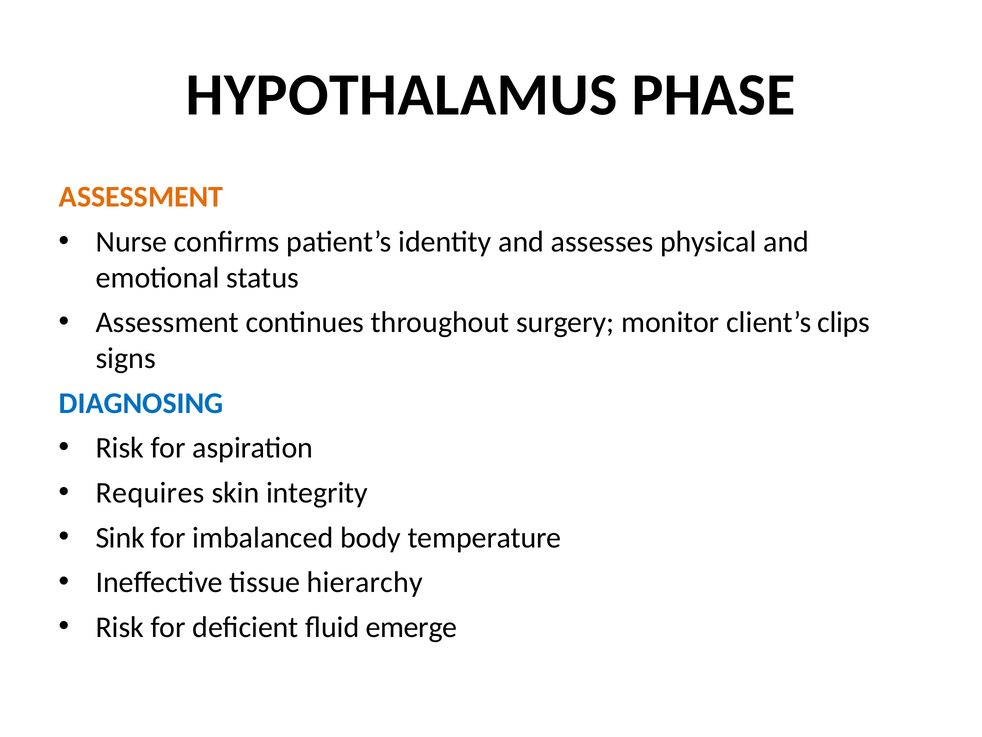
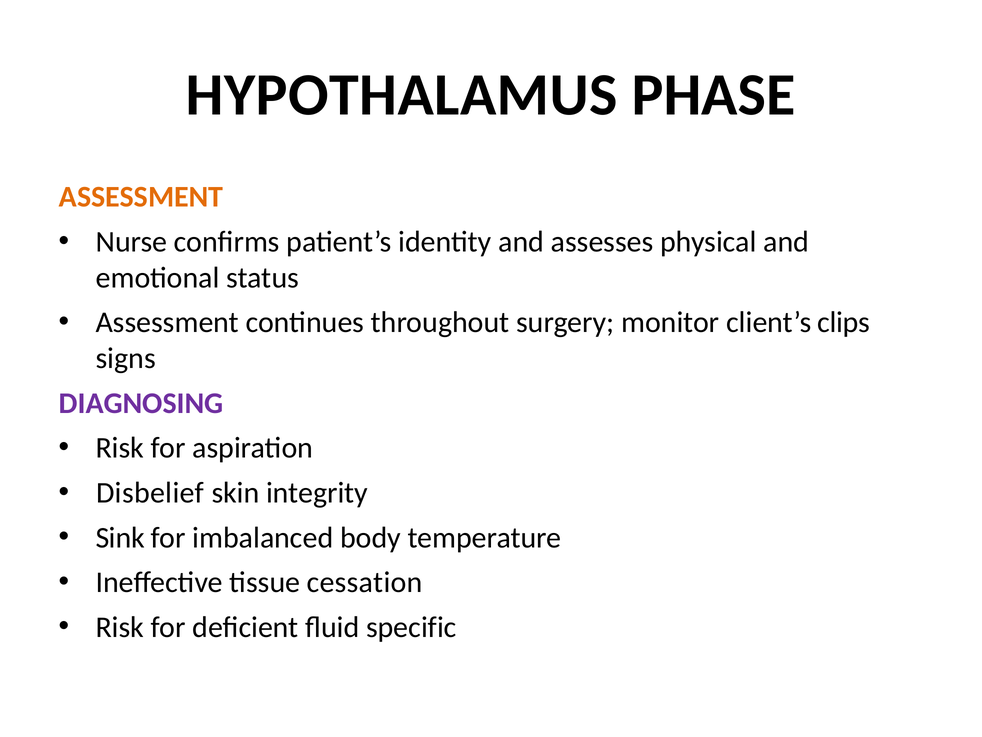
DIAGNOSING colour: blue -> purple (141, 403)
Requires: Requires -> Disbelief (150, 493)
hierarchy: hierarchy -> cessation (365, 582)
emerge: emerge -> specific (411, 627)
